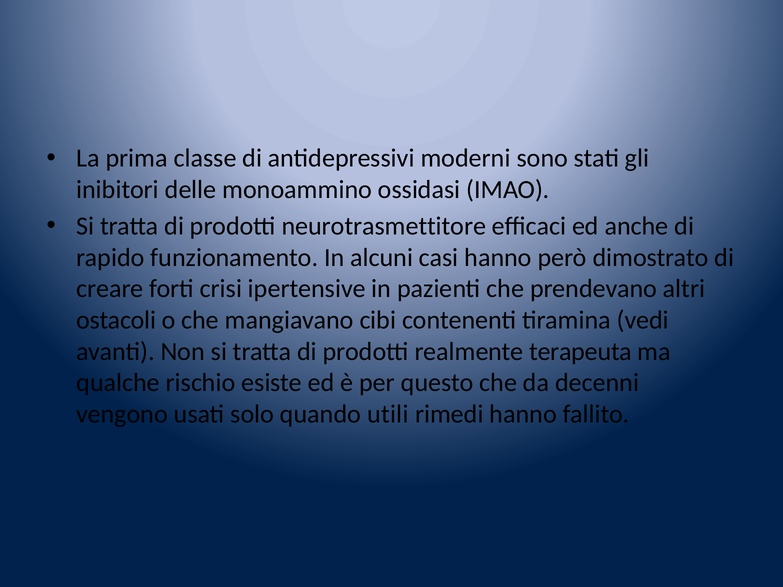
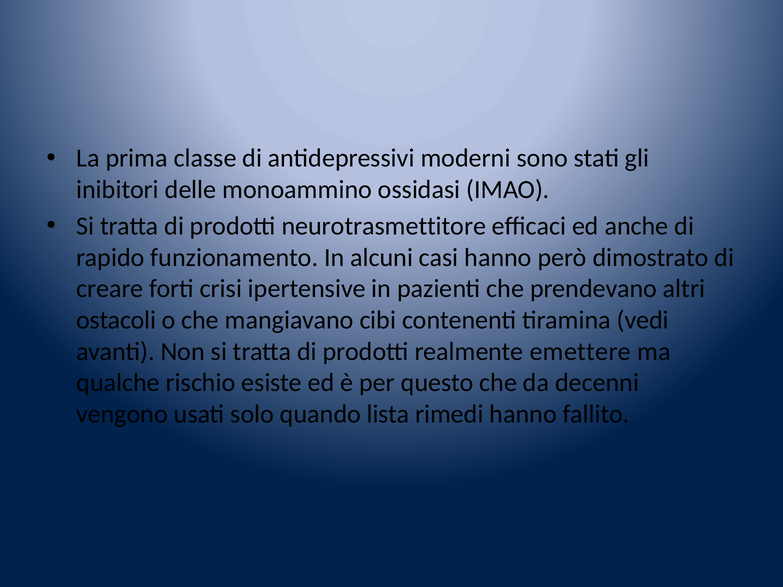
terapeuta: terapeuta -> emettere (580, 352)
utili: utili -> lista (388, 414)
